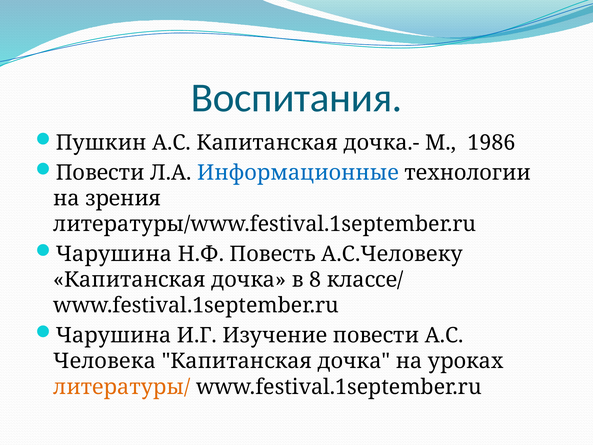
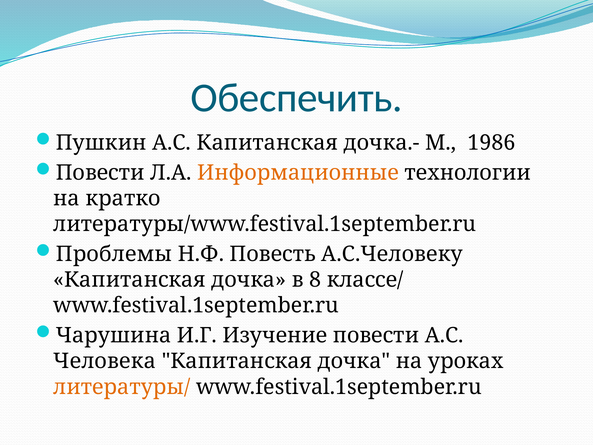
Воспитания: Воспитания -> Обеспечить (297, 98)
Информационные colour: blue -> orange (298, 173)
зрения: зрения -> кратко (123, 198)
Чарушина: Чарушина -> Проблемы (114, 254)
